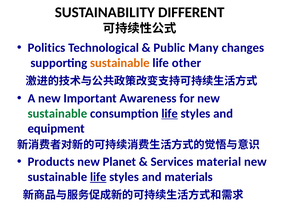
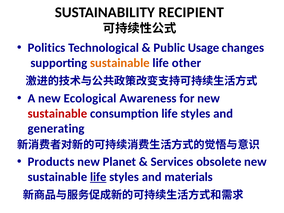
DIFFERENT: DIFFERENT -> RECIPIENT (191, 12)
Many: Many -> Usage (204, 48)
Important: Important -> Ecological (90, 98)
sustainable colour: green -> red (57, 113)
life underline: present -> none (170, 113)
equipment: equipment -> generating (56, 129)
material: material -> obsolete (219, 162)
